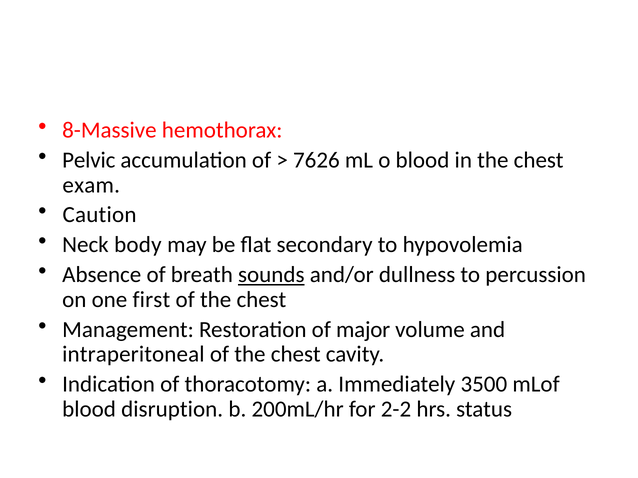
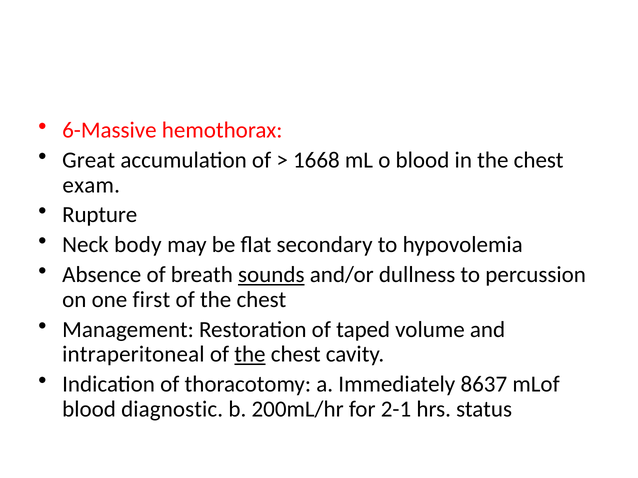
8-Massive: 8-Massive -> 6-Massive (109, 130)
Pelvic: Pelvic -> Great (89, 160)
7626: 7626 -> 1668 (316, 160)
Caution: Caution -> Rupture (100, 215)
major: major -> taped (363, 330)
the underline: none -> present (250, 355)
3500: 3500 -> 8637 (484, 385)
disruption: disruption -> diagnostic (172, 410)
2-2: 2-2 -> 2-1 (396, 410)
